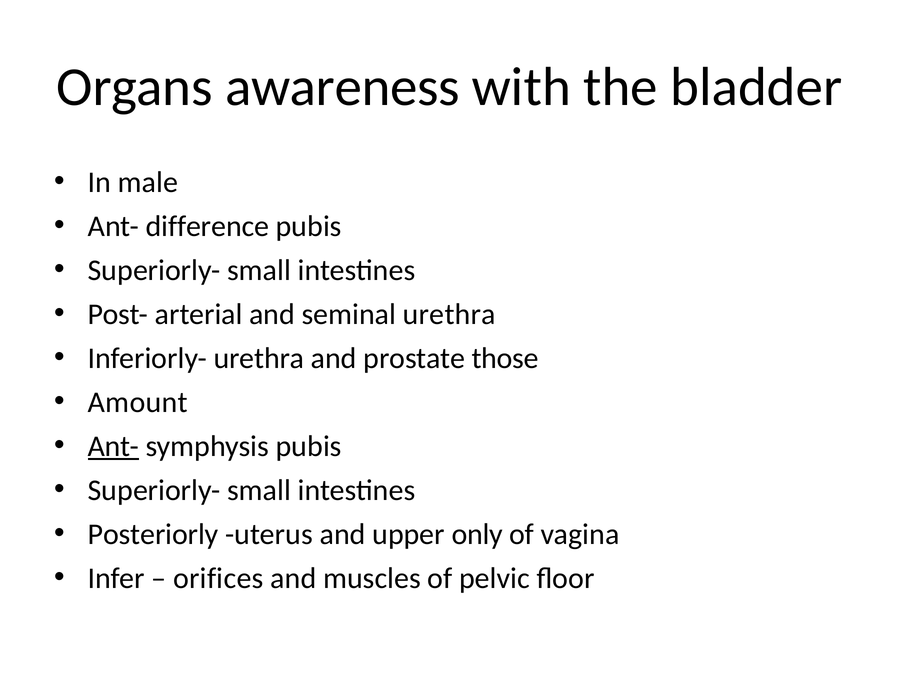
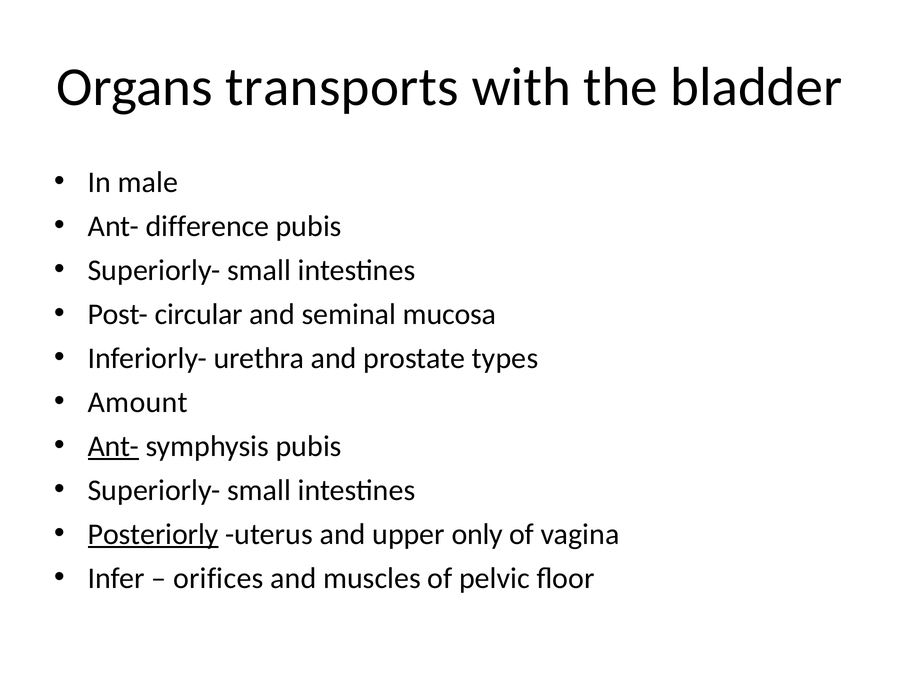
awareness: awareness -> transports (342, 87)
arterial: arterial -> circular (199, 314)
seminal urethra: urethra -> mucosa (449, 314)
those: those -> types (505, 358)
Posteriorly underline: none -> present (153, 534)
